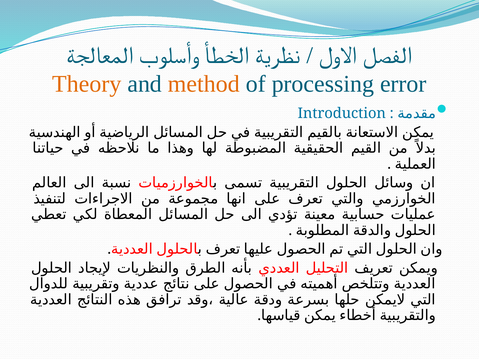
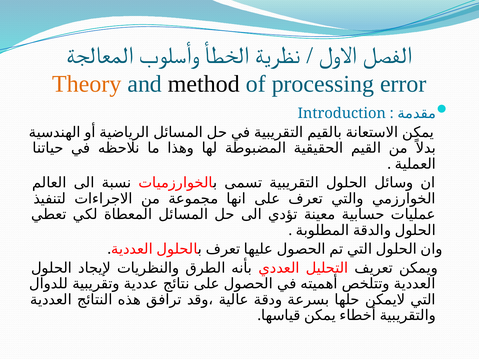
method colour: orange -> black (204, 84)
